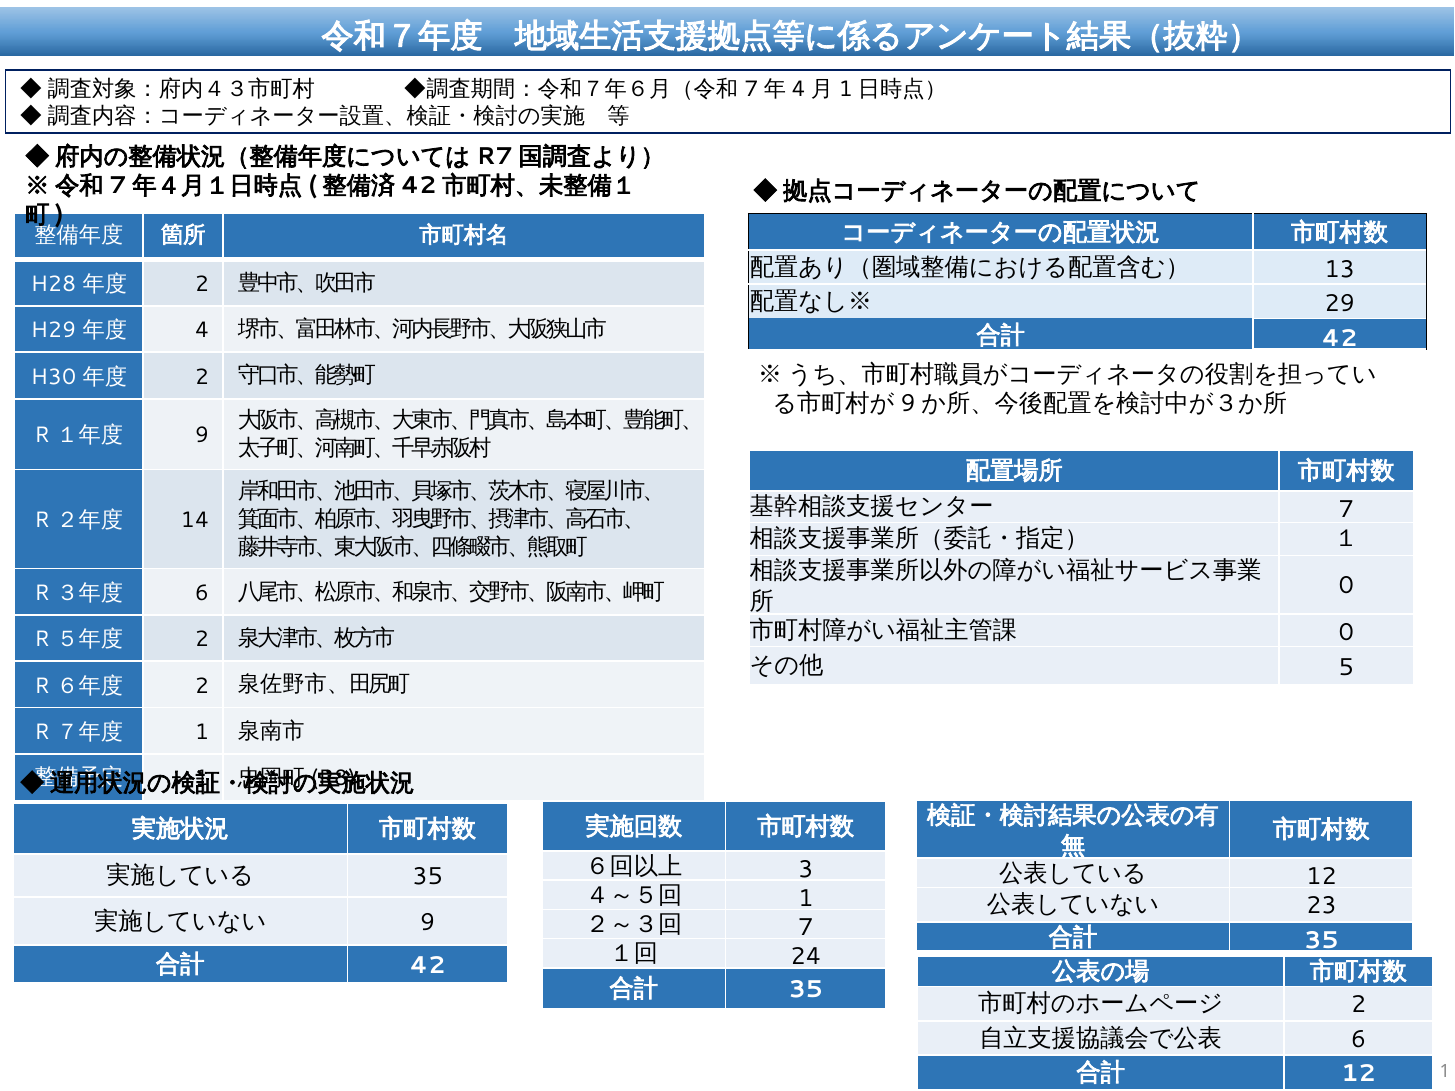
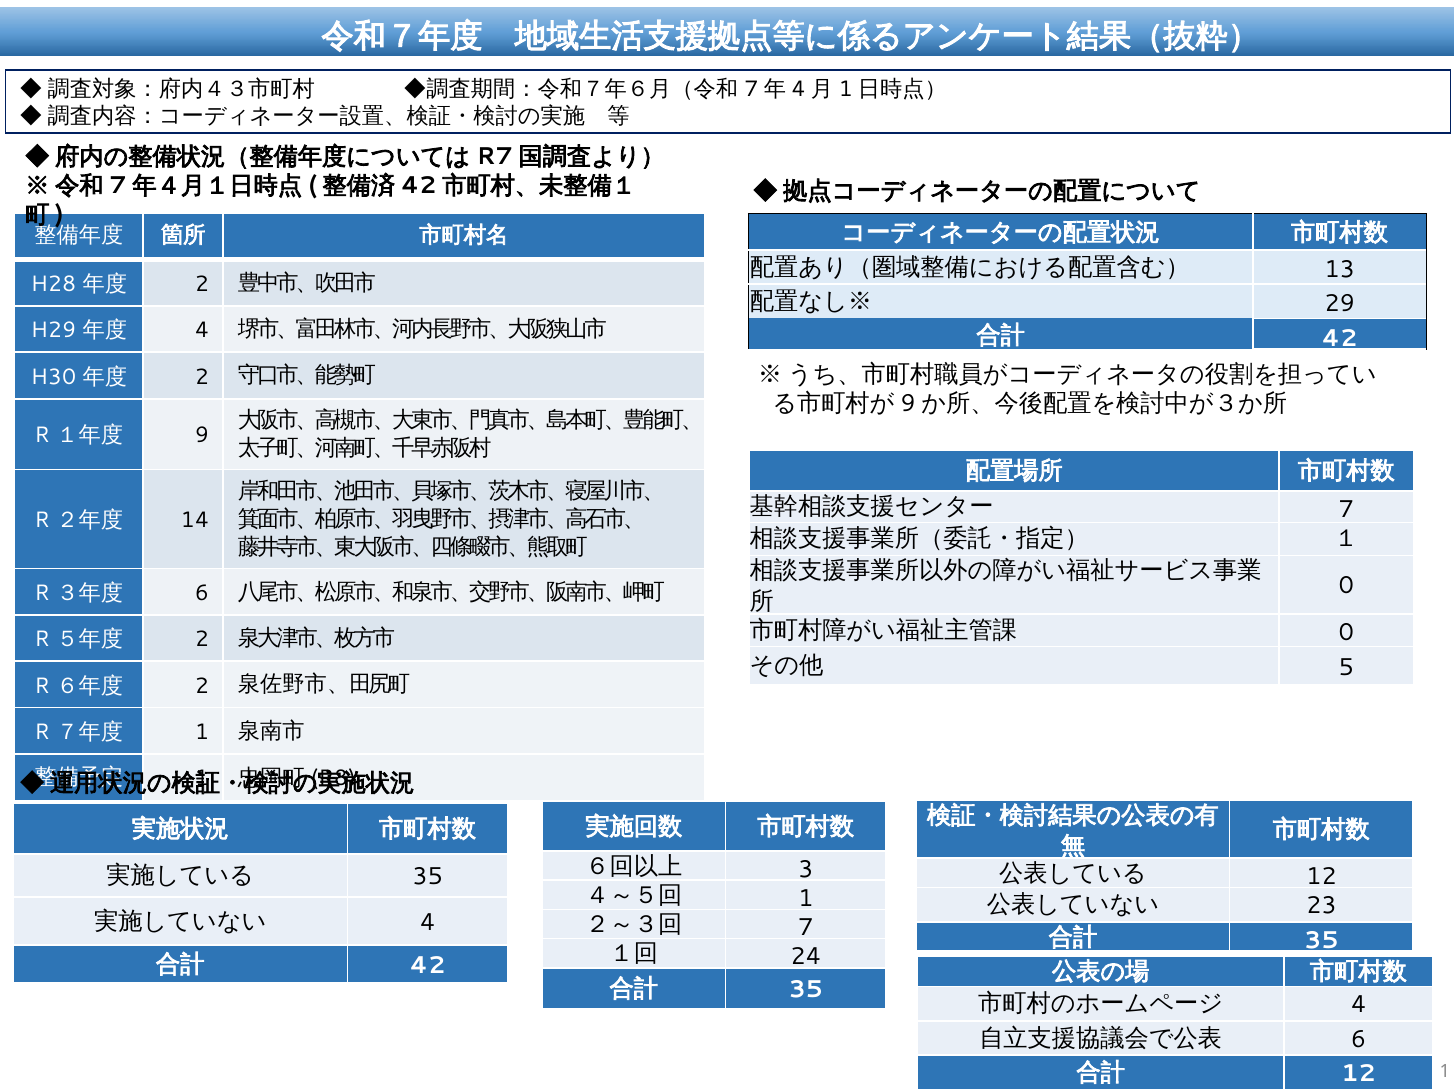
9: 9 -> 4 (428, 923)
2: 2 -> 4 (1358, 1005)
